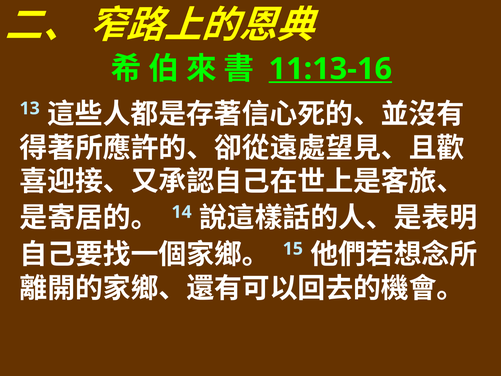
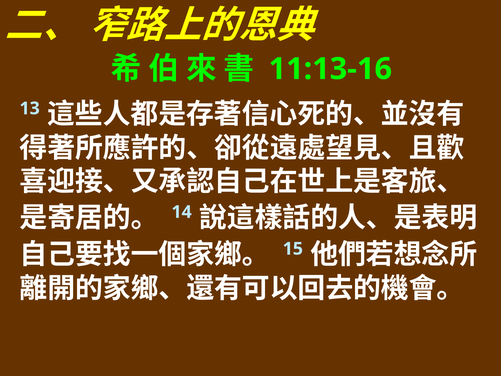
11:13-16 underline: present -> none (330, 69)
